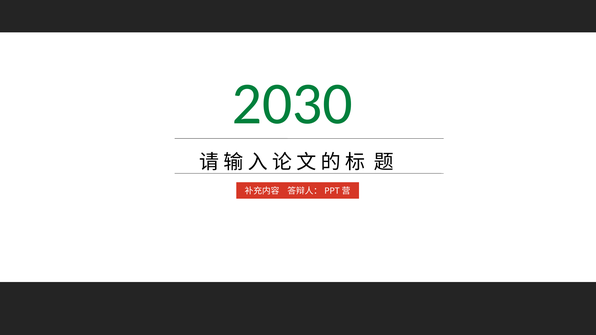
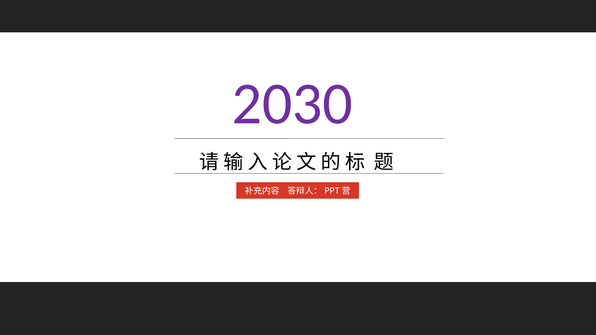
2030 colour: green -> purple (292, 104)
